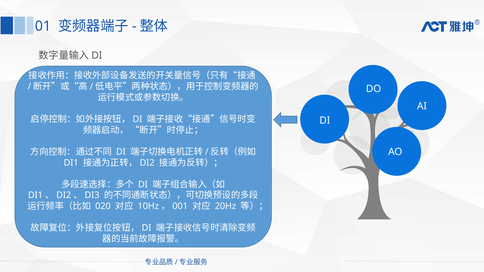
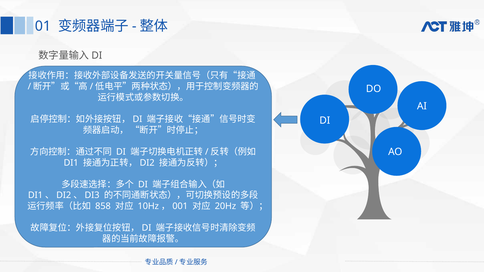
020: 020 -> 858 (103, 206)
